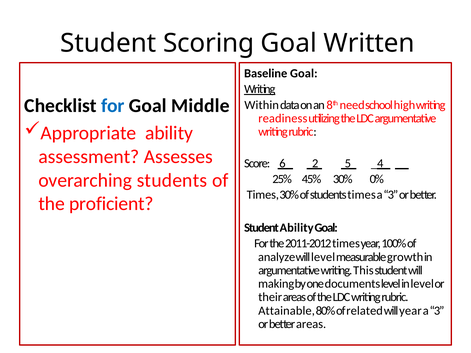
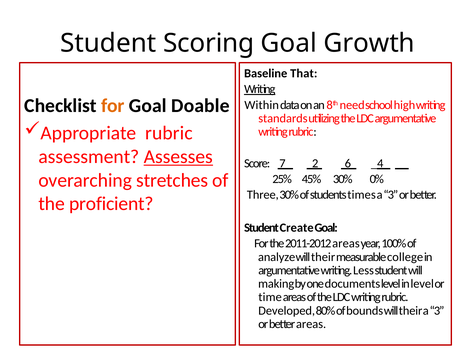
Written: Written -> Growth (369, 43)
Baseline Goal: Goal -> That (304, 73)
for colour: blue -> orange (113, 106)
Middle: Middle -> Doable (200, 106)
readiness: readiness -> standards (283, 118)
Appropriate ability: ability -> rubric (169, 133)
Assesses underline: none -> present (178, 157)
6: 6 -> 7 (282, 163)
5: 5 -> 6 (348, 163)
overarching students: students -> stretches (172, 180)
Times: Times -> Three (263, 195)
Student Ability: Ability -> Create (297, 228)
2011-2012 times: times -> areas (346, 244)
level: level -> their (323, 257)
growth: growth -> college (405, 257)
This: This -> Less (364, 271)
their: their -> time (270, 297)
Attainable: Attainable -> Developed (287, 311)
related: related -> bounds (365, 311)
year: year -> their (411, 311)
